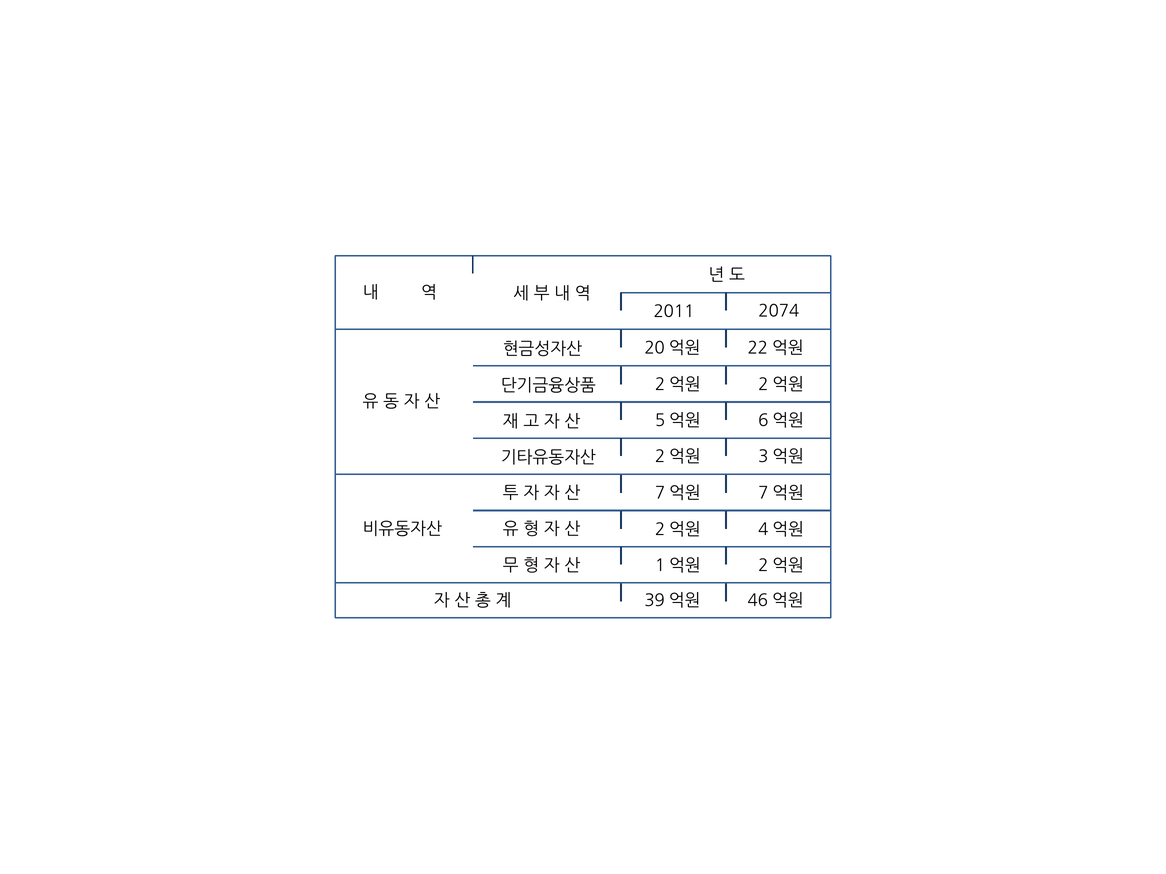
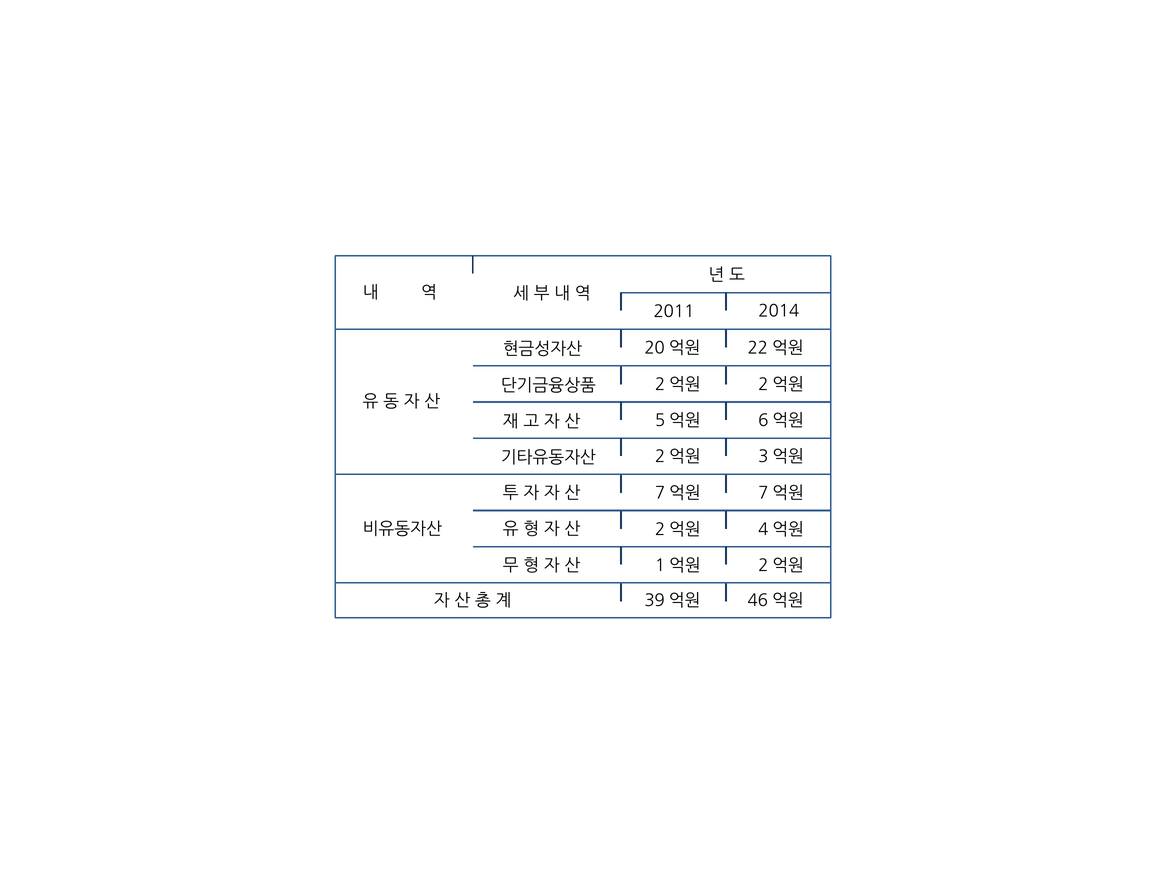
2074: 2074 -> 2014 (779, 311)
